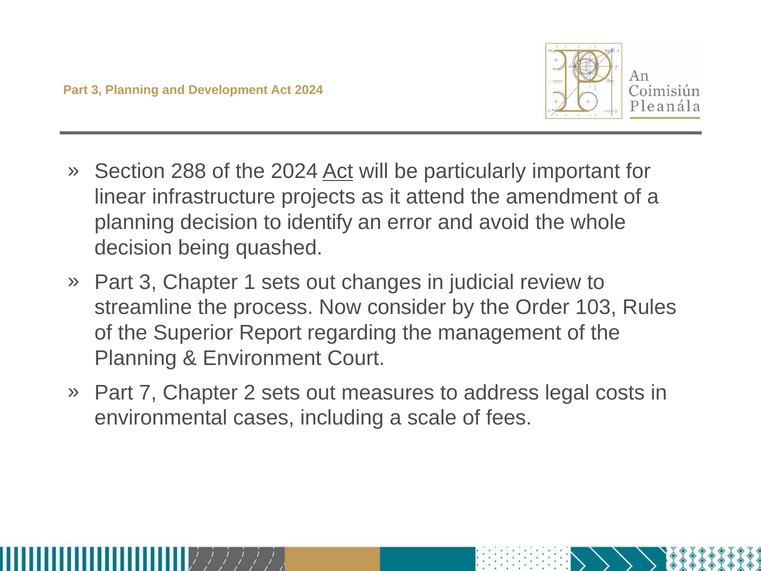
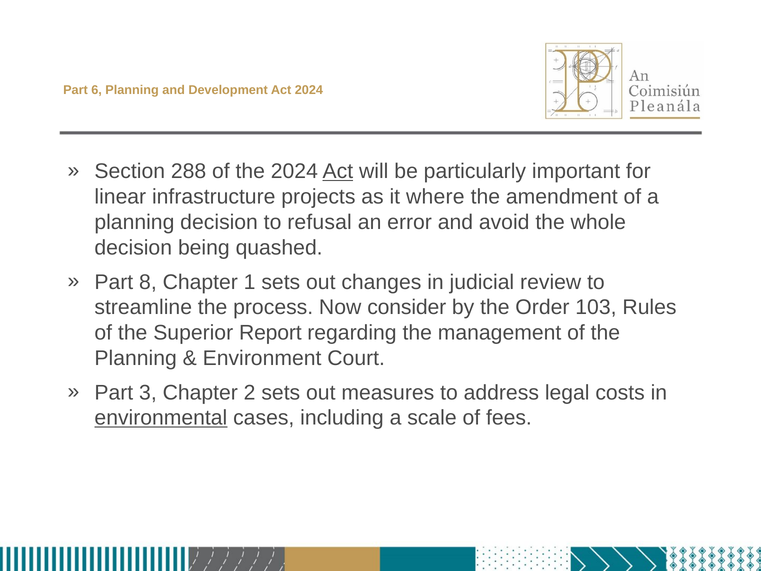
3: 3 -> 6 (97, 90)
attend: attend -> where (435, 197)
identify: identify -> refusal (320, 222)
3: 3 -> 8 (148, 282)
7: 7 -> 3 (148, 392)
environmental underline: none -> present (161, 418)
